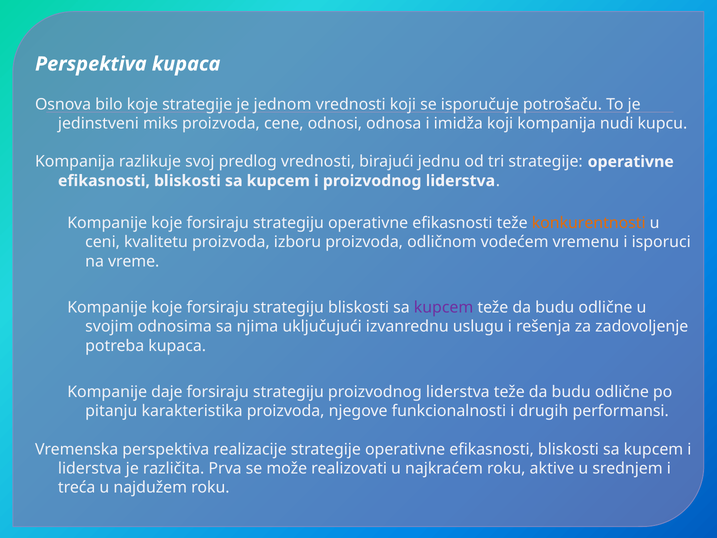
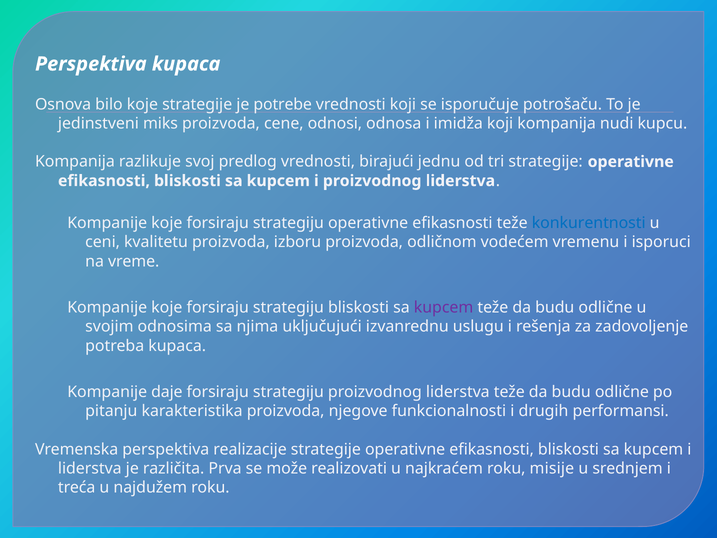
jednom: jednom -> potrebe (283, 104)
konkurentnosti colour: orange -> blue (589, 223)
aktive: aktive -> misije (552, 468)
